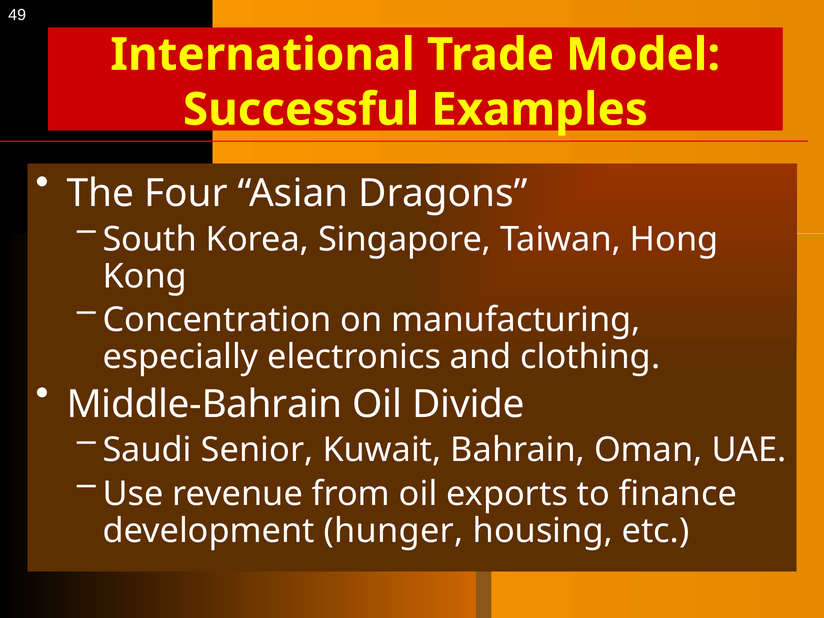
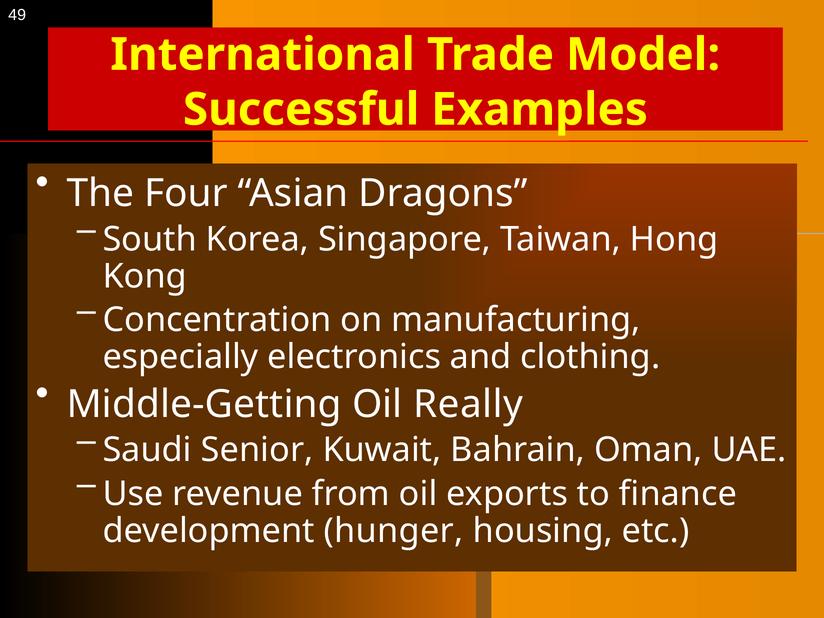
Middle-Bahrain: Middle-Bahrain -> Middle-Getting (204, 405)
Divide: Divide -> Really (468, 405)
